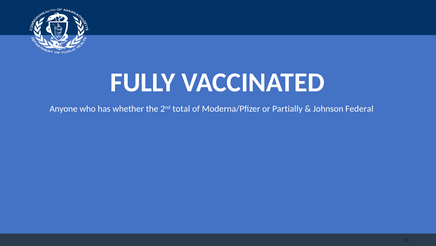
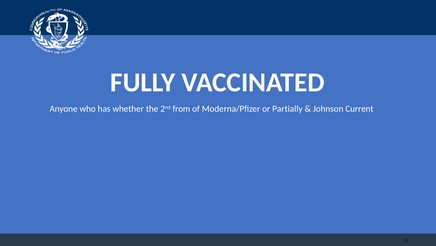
total: total -> from (181, 109)
Federal: Federal -> Current (359, 109)
